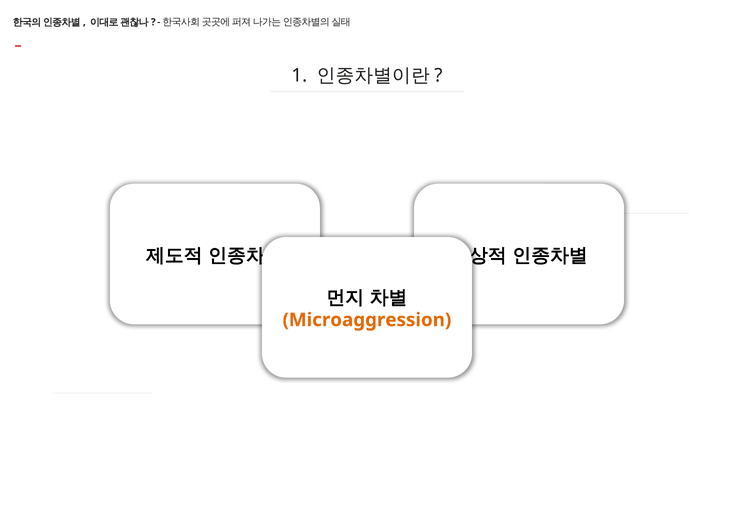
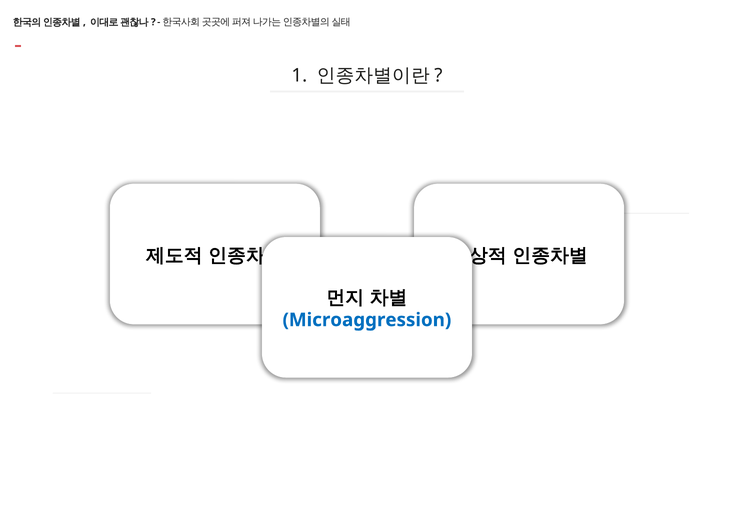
Microaggression colour: orange -> blue (367, 320)
